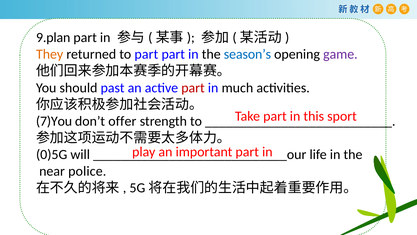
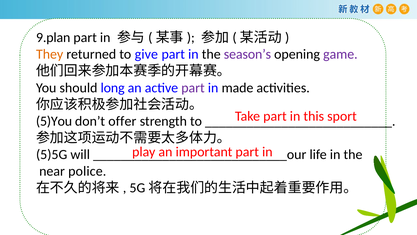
to part: part -> give (146, 54)
season’s colour: blue -> purple (247, 54)
past: past -> long (113, 88)
part colour: red -> purple (193, 88)
much: much -> made (237, 88)
7)You: 7)You -> 5)You (54, 121)
0)5G: 0)5G -> 5)5G (52, 154)
